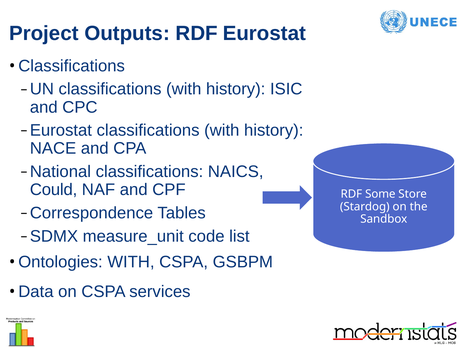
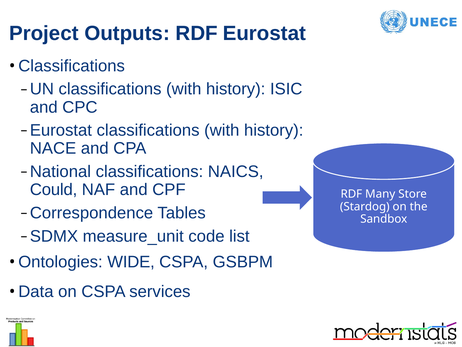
Some: Some -> Many (380, 194)
Ontologies WITH: WITH -> WIDE (131, 262)
